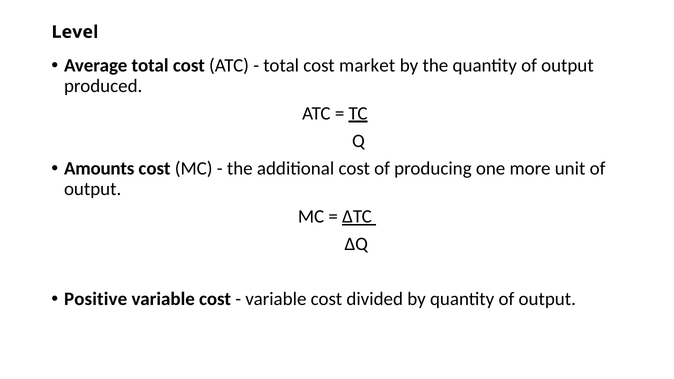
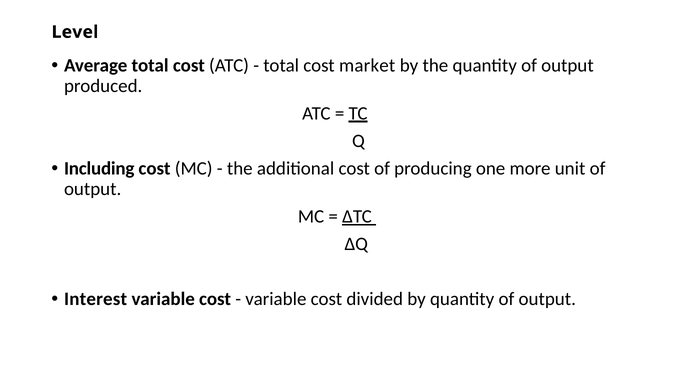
Amounts: Amounts -> Including (99, 169)
Positive: Positive -> Interest (96, 299)
